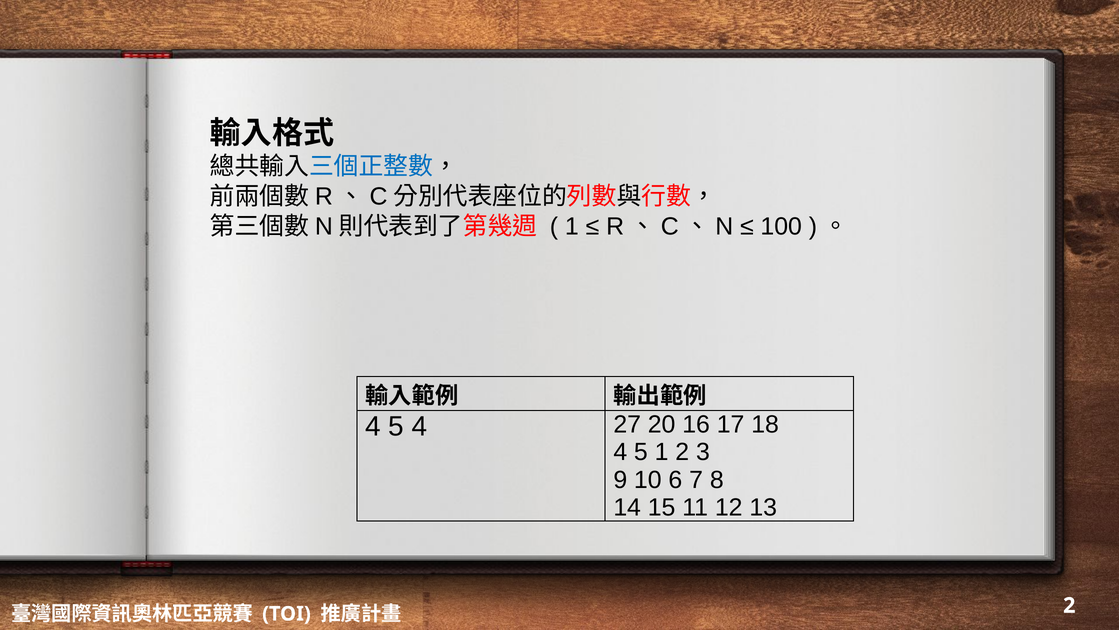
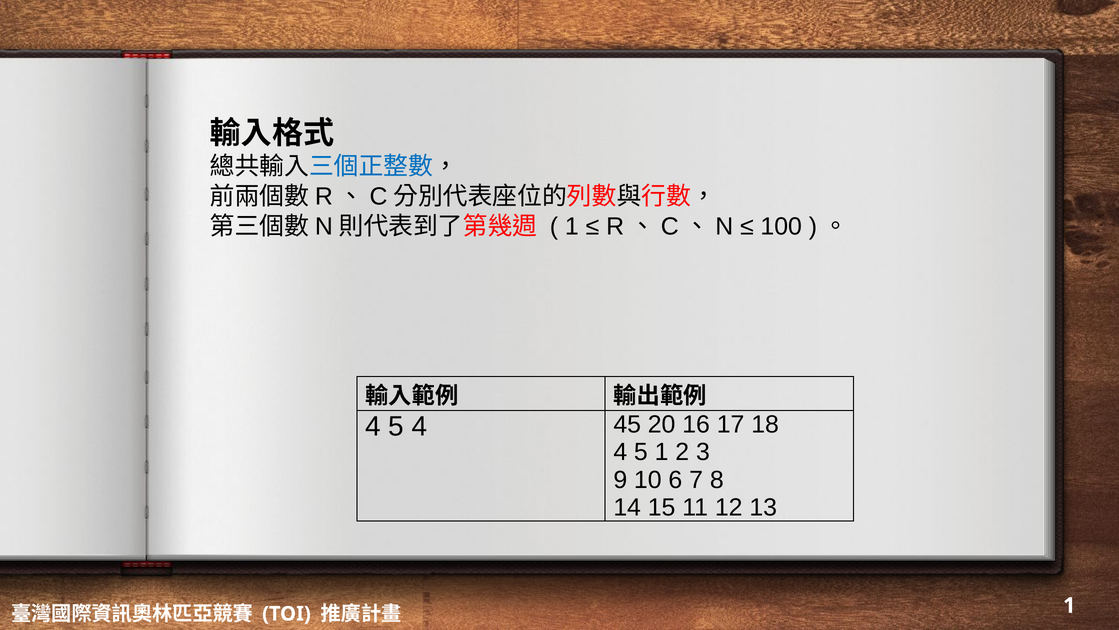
27: 27 -> 45 (627, 424)
2: 2 -> 1 (1069, 605)
